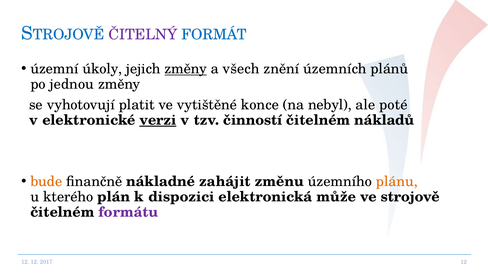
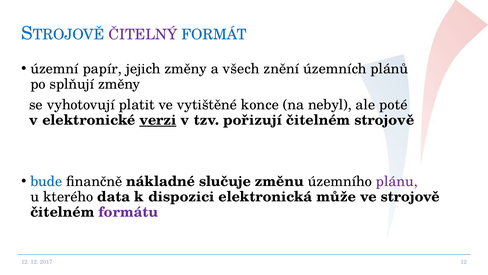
úkoly: úkoly -> papír (102, 69)
změny underline: present -> none (186, 69)
jednou: jednou -> splňují (72, 84)
činností: činností -> pořizují (253, 120)
čitelném nákladů: nákladů -> strojově (384, 120)
bude colour: orange -> blue (46, 181)
zahájit: zahájit -> slučuje (225, 181)
plánu colour: orange -> purple (397, 181)
plán: plán -> data (114, 196)
